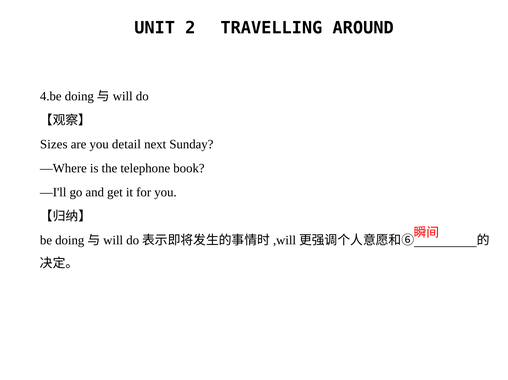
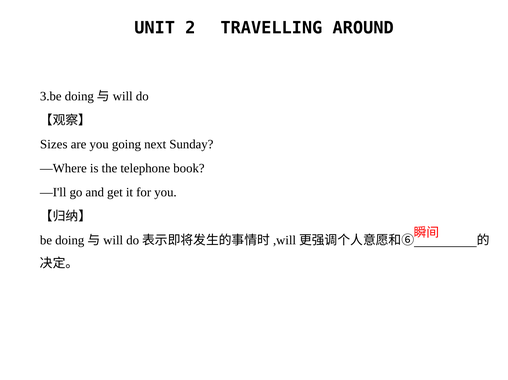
4.be: 4.be -> 3.be (51, 96)
detail: detail -> going (127, 144)
